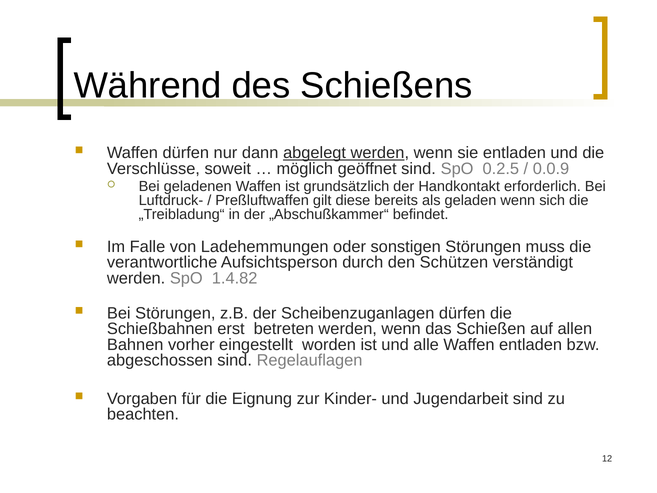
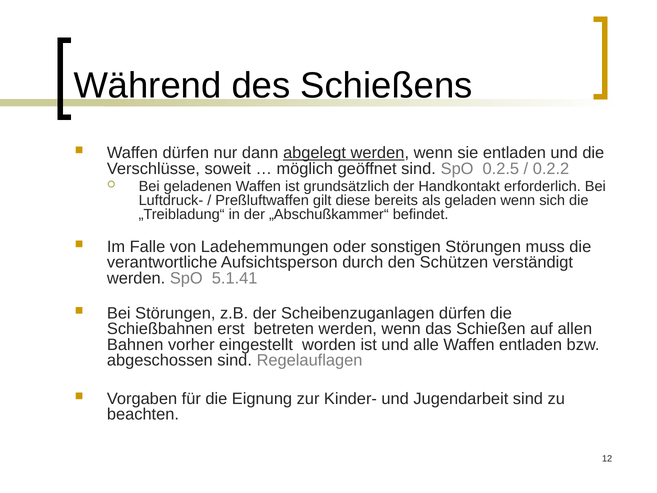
0.0.9: 0.0.9 -> 0.2.2 (551, 169)
1.4.82: 1.4.82 -> 5.1.41 (235, 278)
